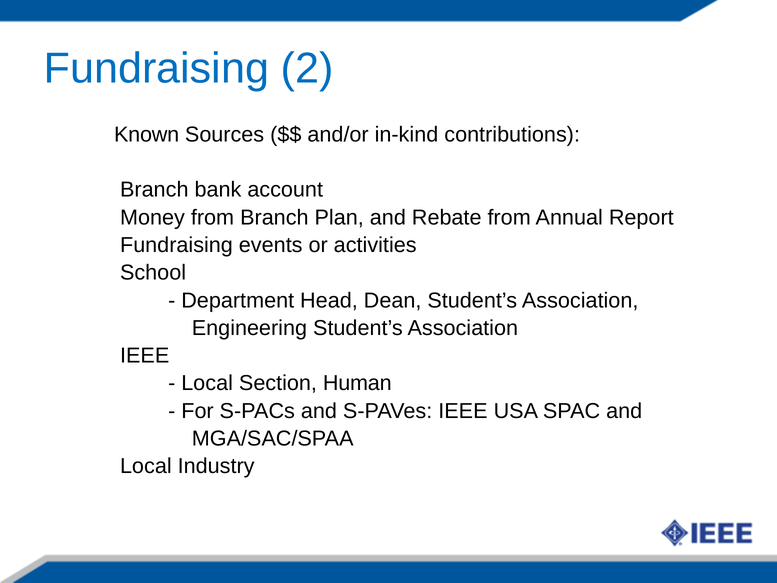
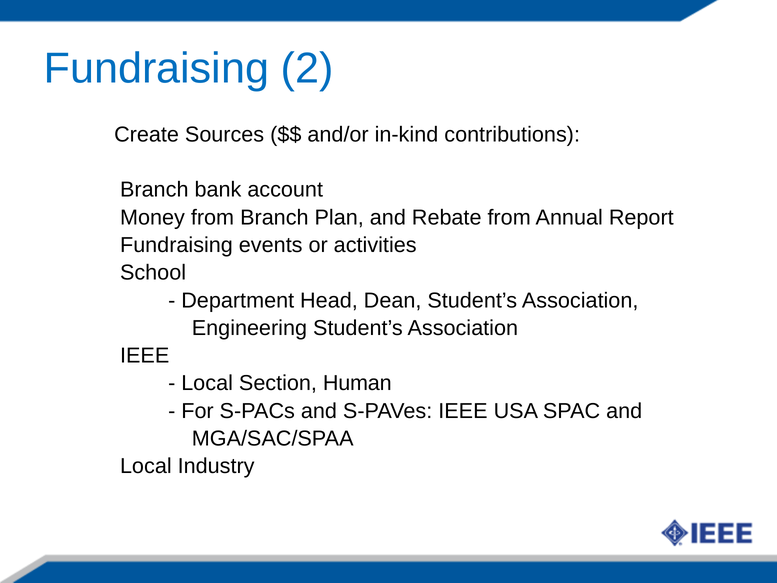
Known: Known -> Create (147, 135)
